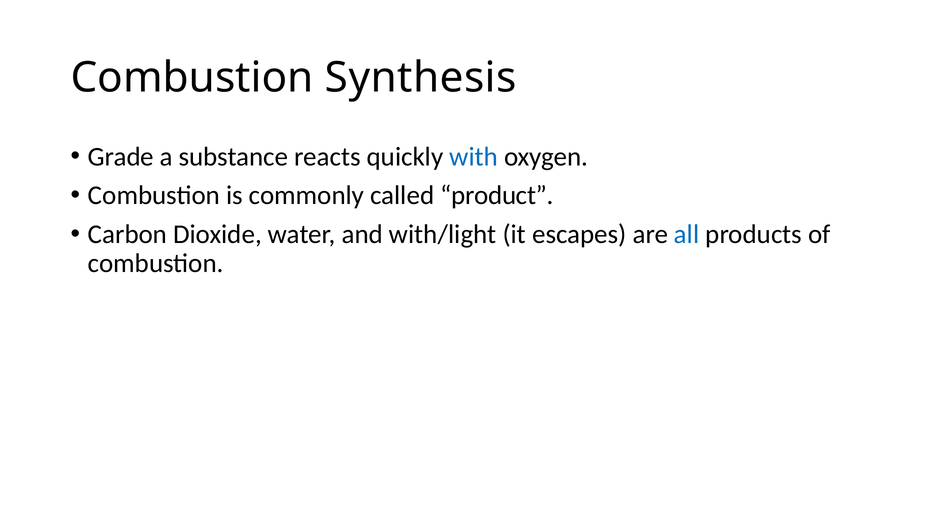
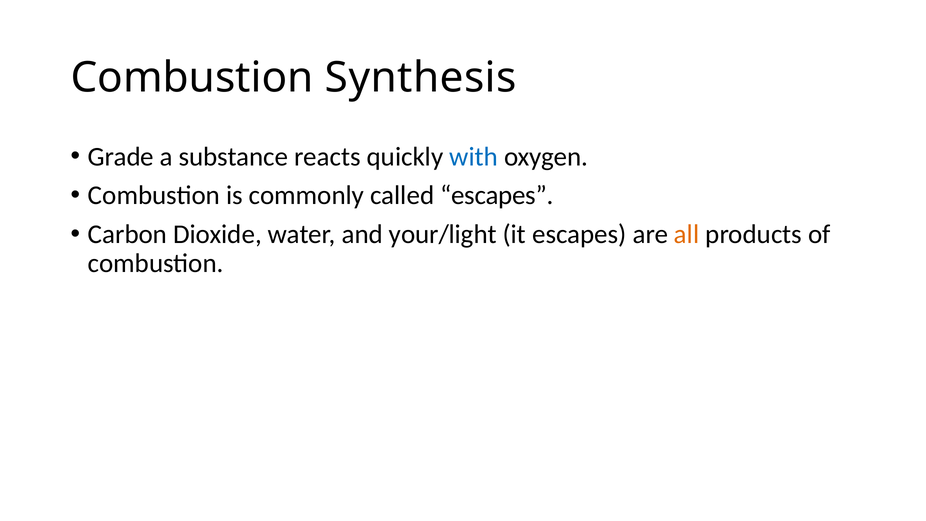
called product: product -> escapes (497, 195)
with/light: with/light -> your/light (443, 234)
all colour: blue -> orange (687, 234)
